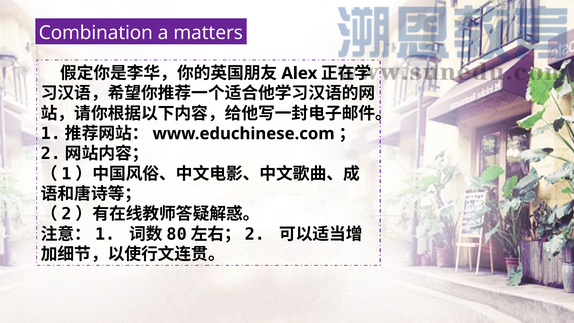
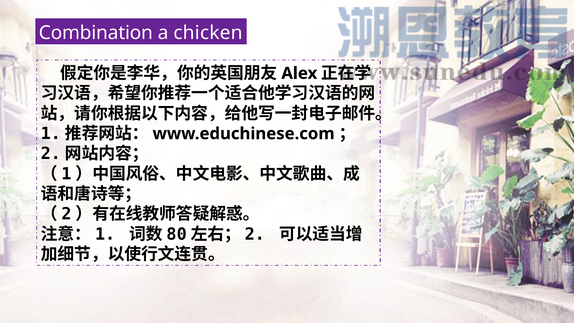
matters: matters -> chicken (208, 33)
